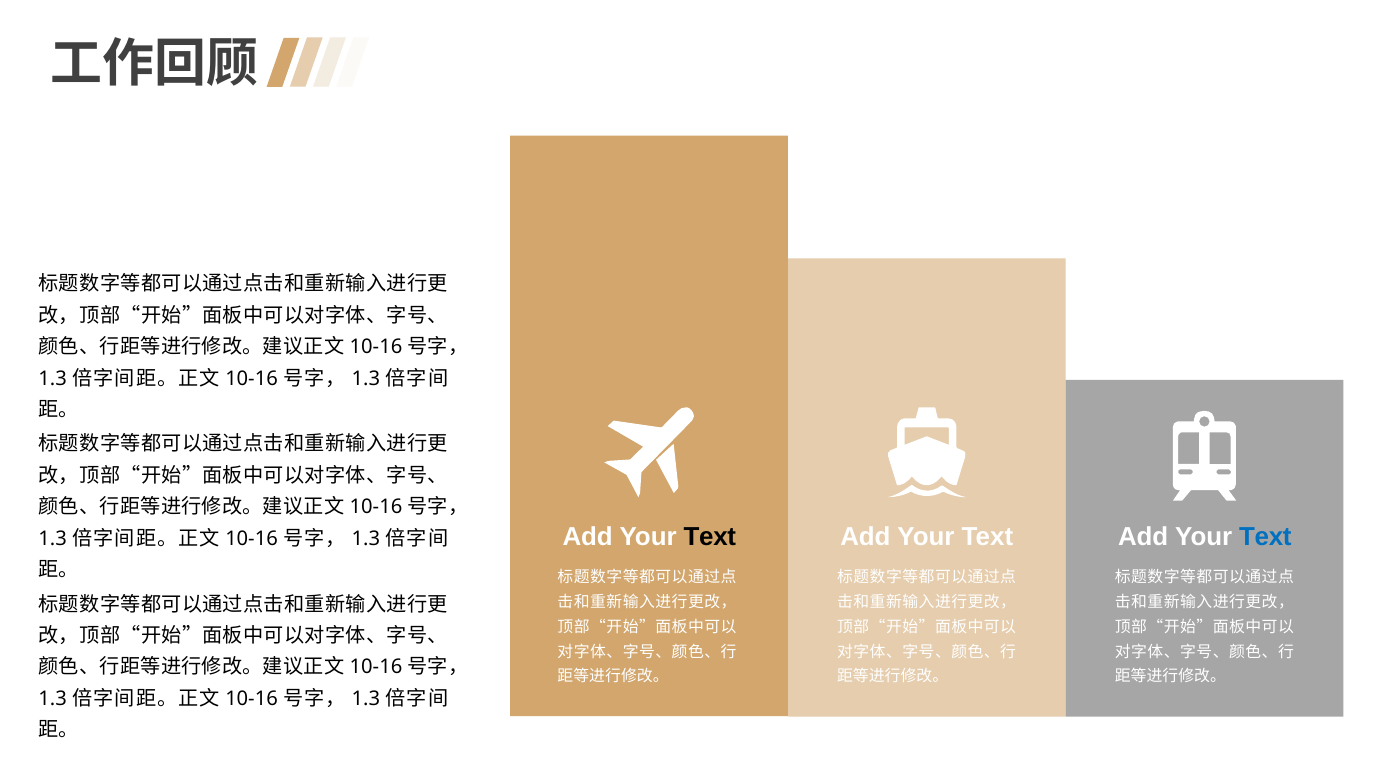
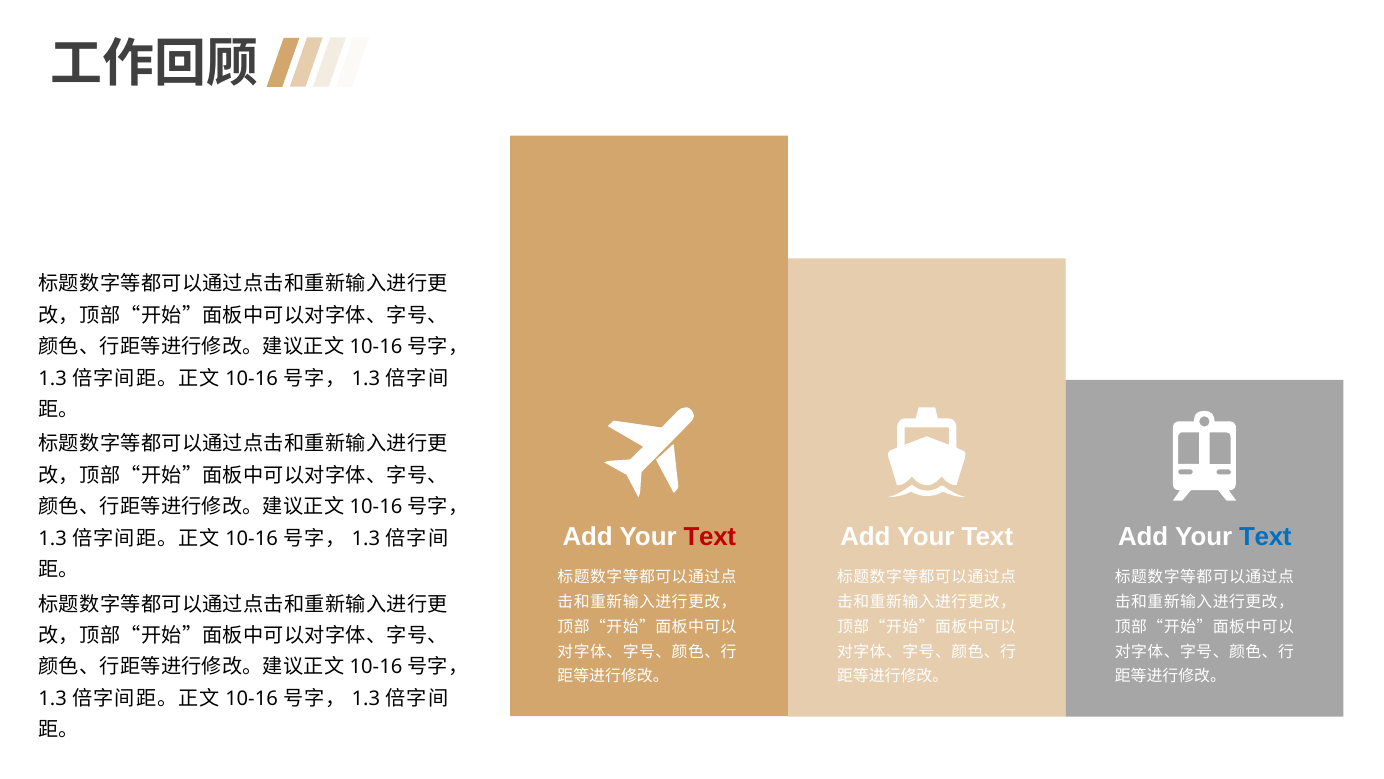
Text colour: black -> red (710, 536)
